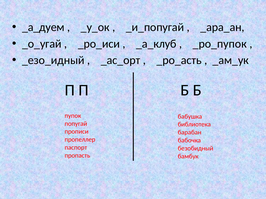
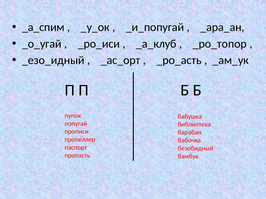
_а_дуем: _а_дуем -> _а_спим (43, 27)
_ро_пупок: _ро_пупок -> _ро_топор (220, 44)
